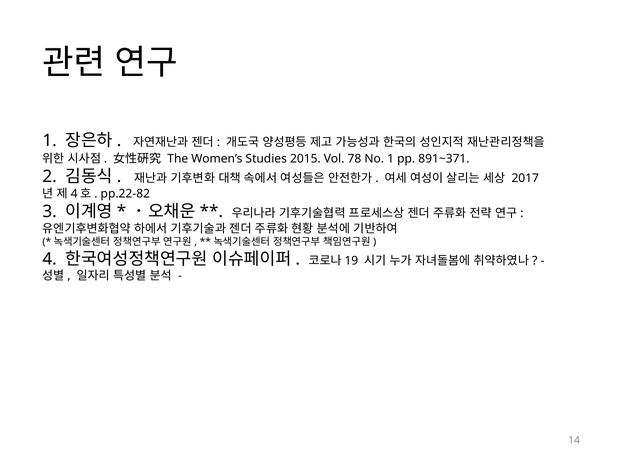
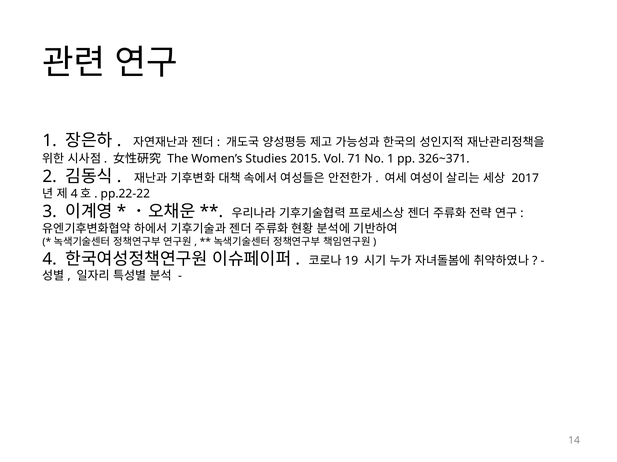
78: 78 -> 71 (354, 159)
891~371: 891~371 -> 326~371 (444, 159)
pp.22-82: pp.22-82 -> pp.22-22 (125, 194)
